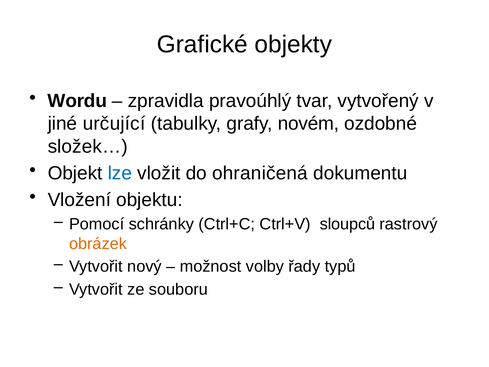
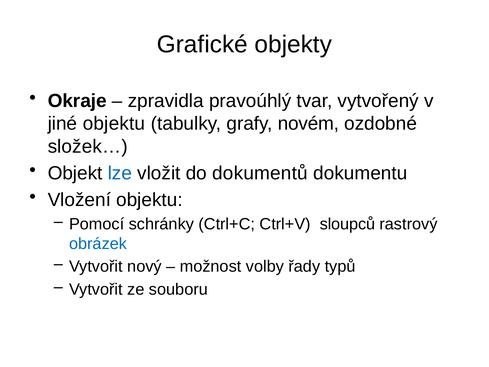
Wordu: Wordu -> Okraje (77, 101)
jiné určující: určující -> objektu (114, 124)
ohraničená: ohraničená -> dokumentů (260, 173)
obrázek colour: orange -> blue (98, 244)
